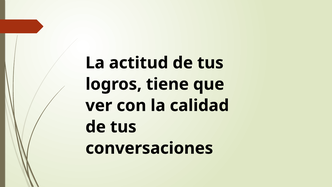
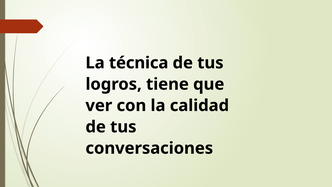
actitud: actitud -> técnica (139, 63)
